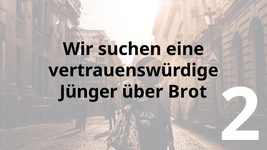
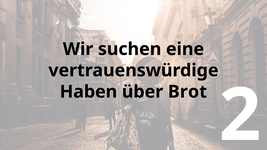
Jünger: Jünger -> Haben (88, 92)
